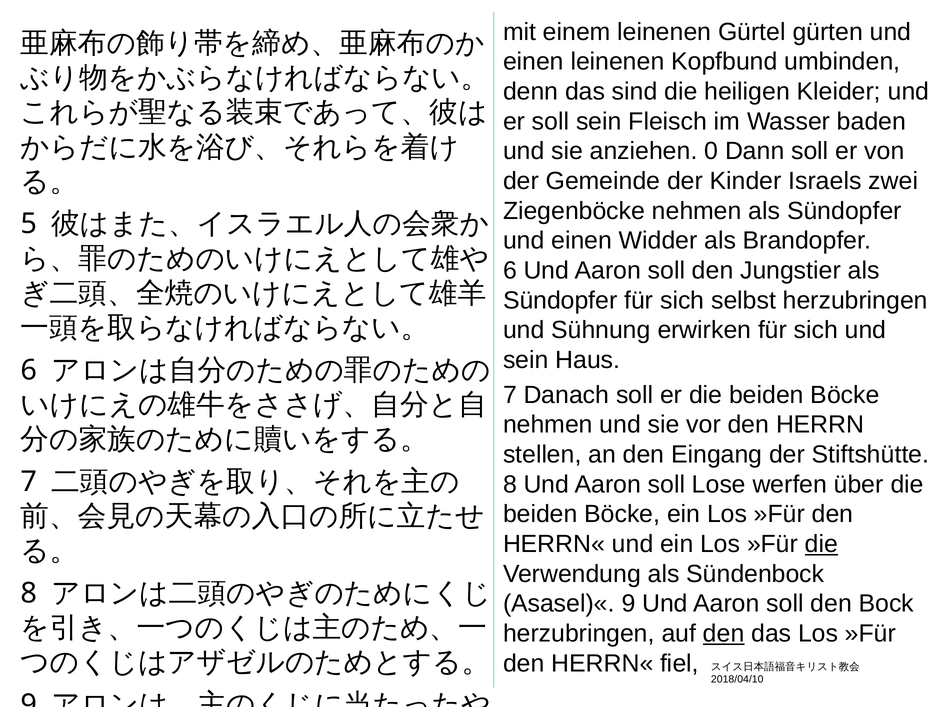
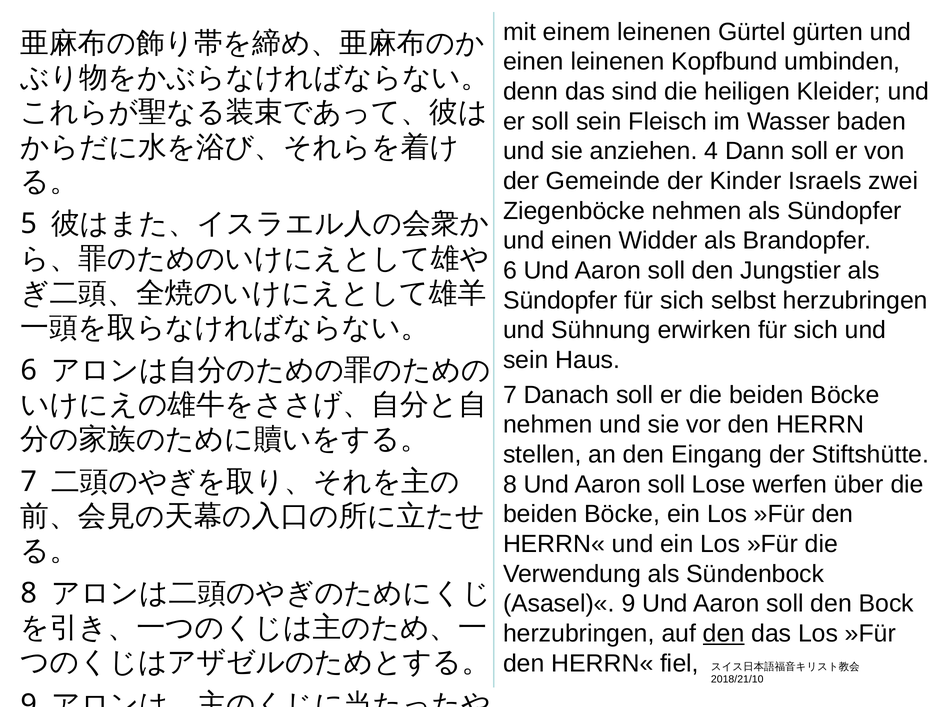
0: 0 -> 4 (711, 151)
die underline: present -> none (822, 544)
2018/04/10: 2018/04/10 -> 2018/21/10 (737, 680)
